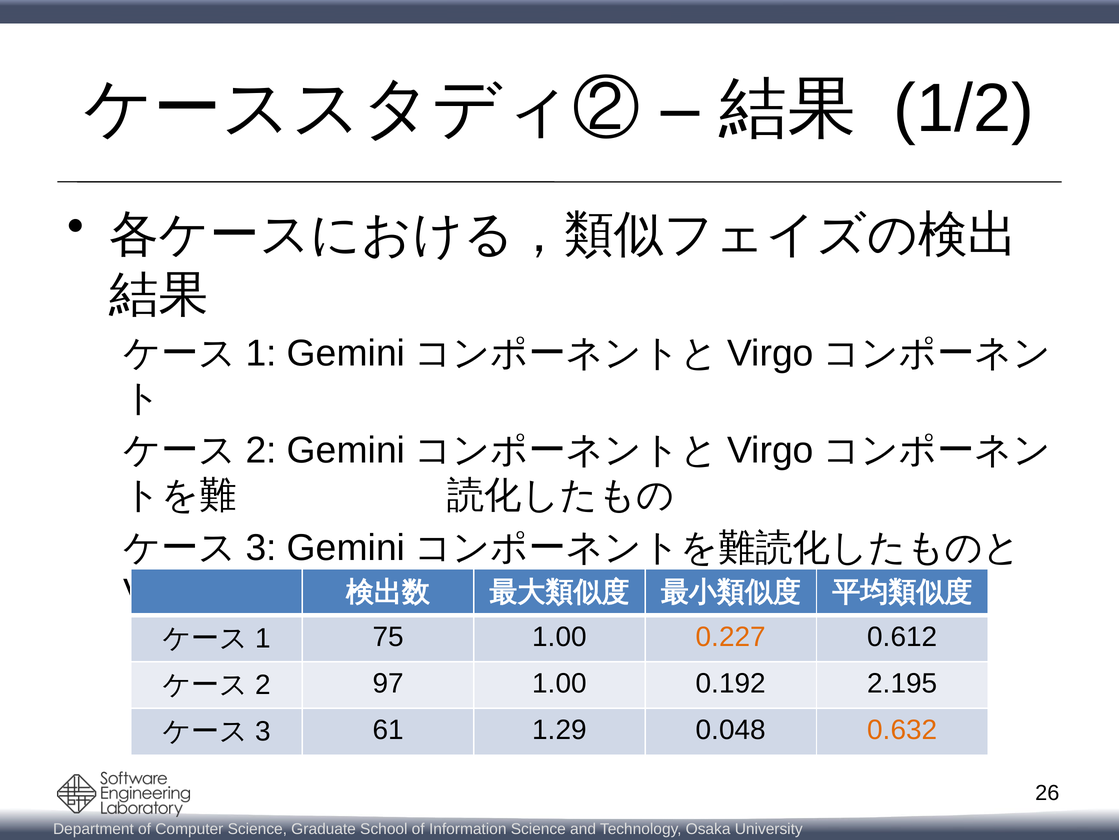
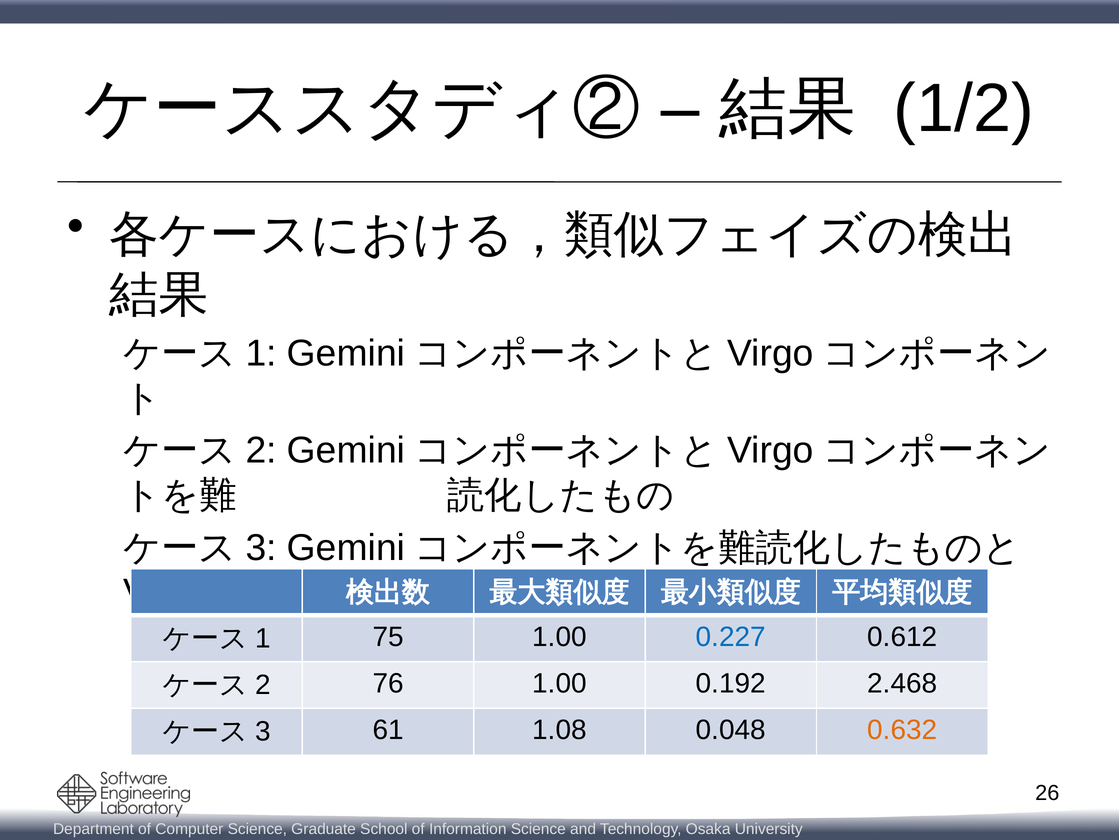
0.227 colour: orange -> blue (731, 636)
97: 97 -> 76 (388, 683)
2.195: 2.195 -> 2.468 (902, 683)
1.29: 1.29 -> 1.08 (559, 729)
